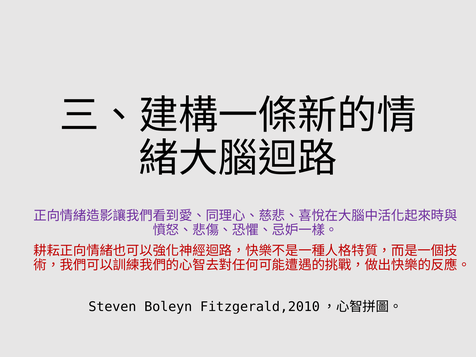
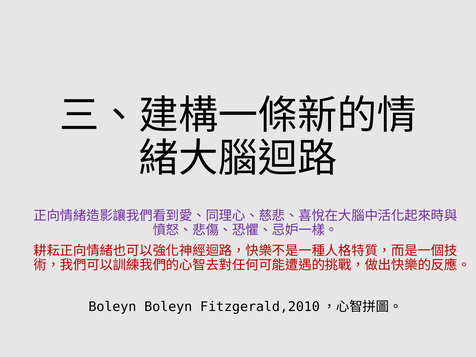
Steven: Steven -> Boleyn (112, 307)
